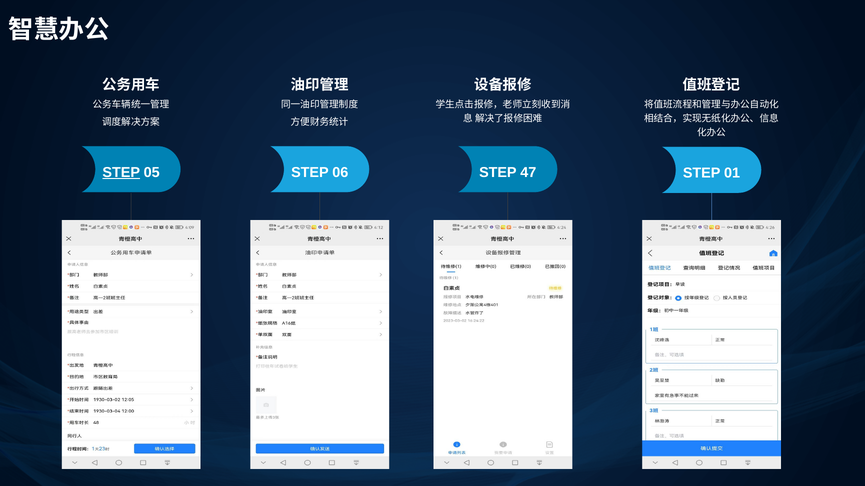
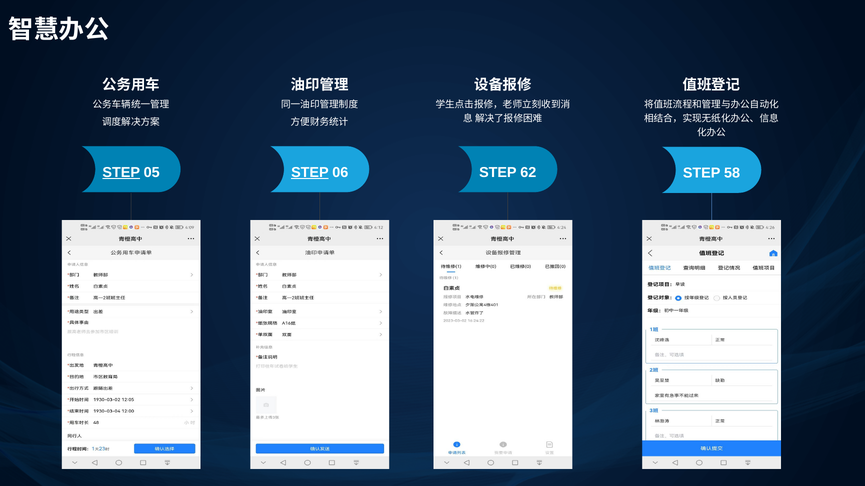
STEP underline: none -> present (310, 173)
47: 47 -> 62 (528, 173)
01: 01 -> 58 (732, 173)
